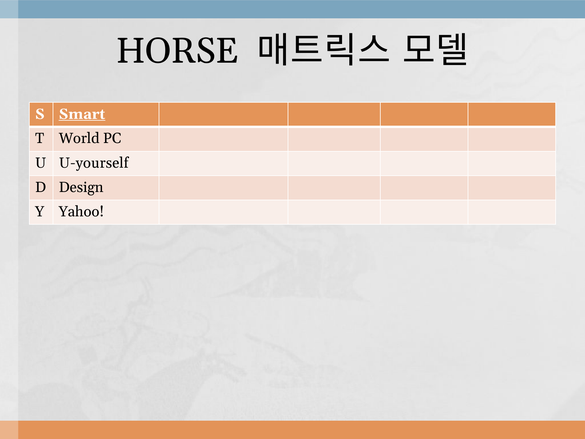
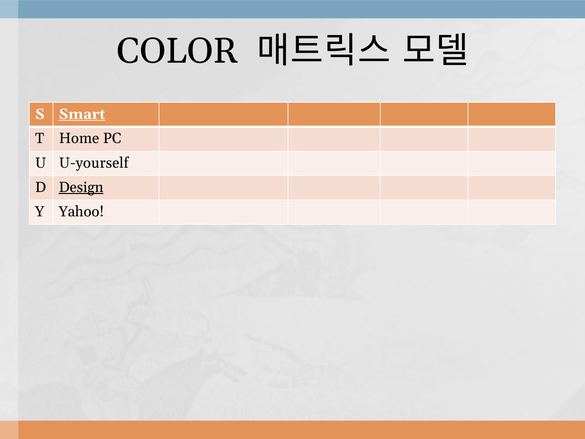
HORSE: HORSE -> COLOR (178, 51)
World: World -> Home (79, 138)
Design underline: none -> present (81, 187)
